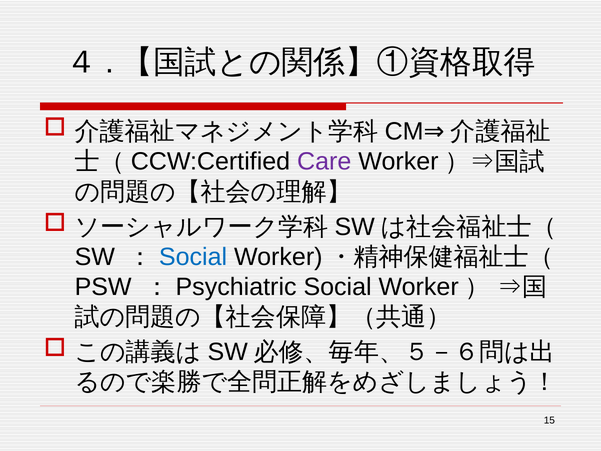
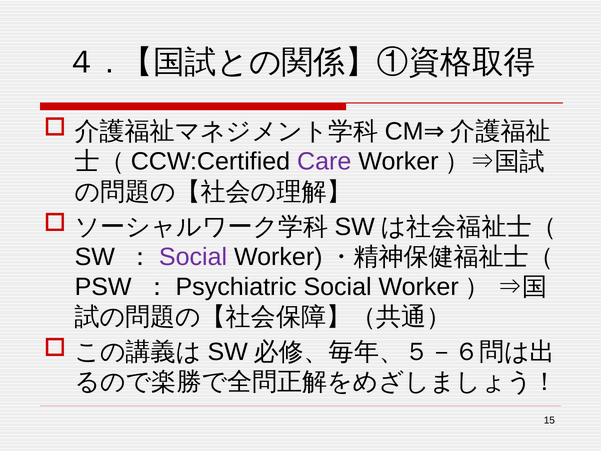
Social colour: blue -> purple (193, 257)
